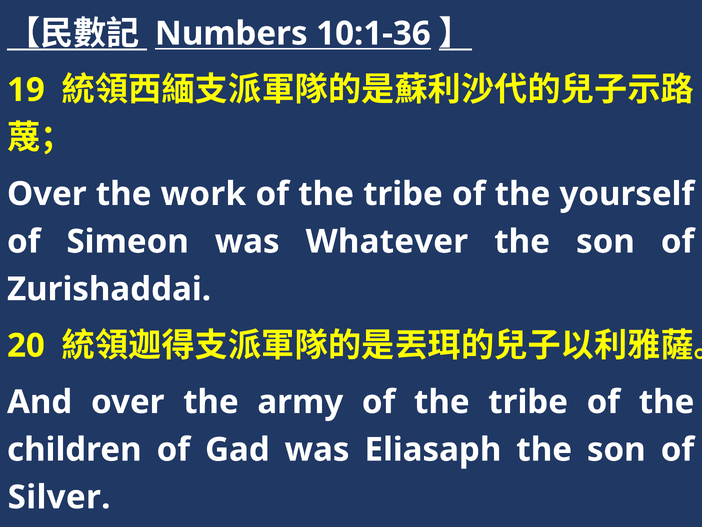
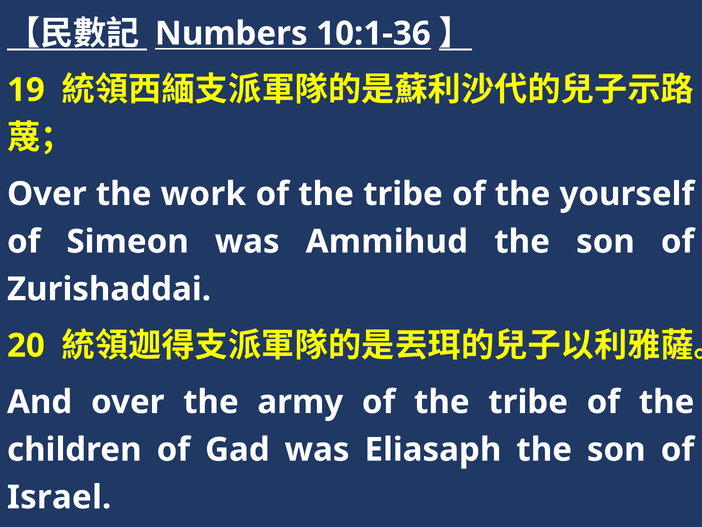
Whatever: Whatever -> Ammihud (387, 241)
Silver: Silver -> Israel (59, 497)
